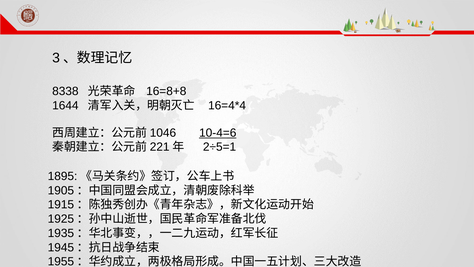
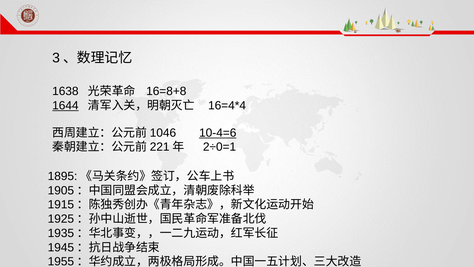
8338: 8338 -> 1638 (65, 91)
1644 underline: none -> present (65, 105)
2÷5=1: 2÷5=1 -> 2÷0=1 (220, 147)
